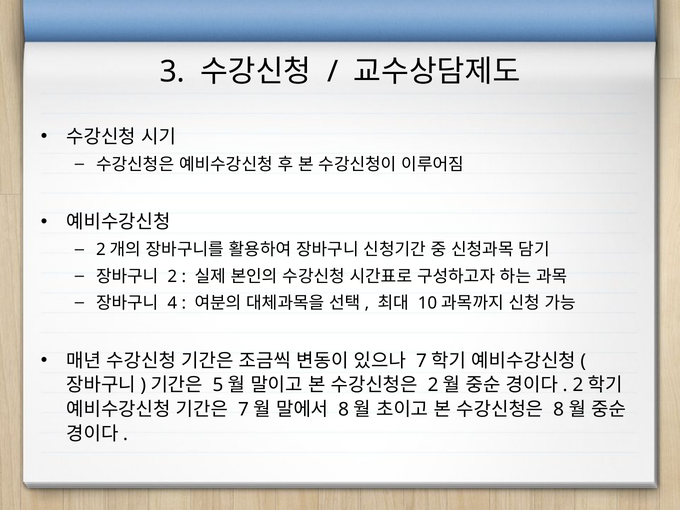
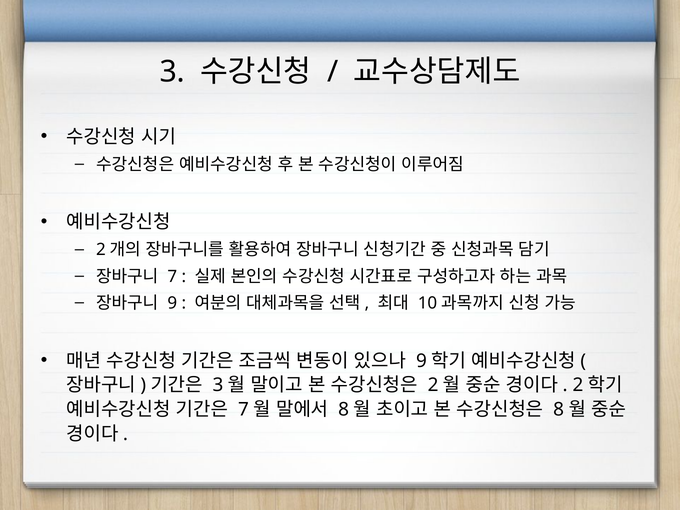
2: 2 -> 7 (172, 276)
4: 4 -> 9 (172, 303)
7: 7 -> 9 (421, 361)
5: 5 -> 3 (218, 385)
